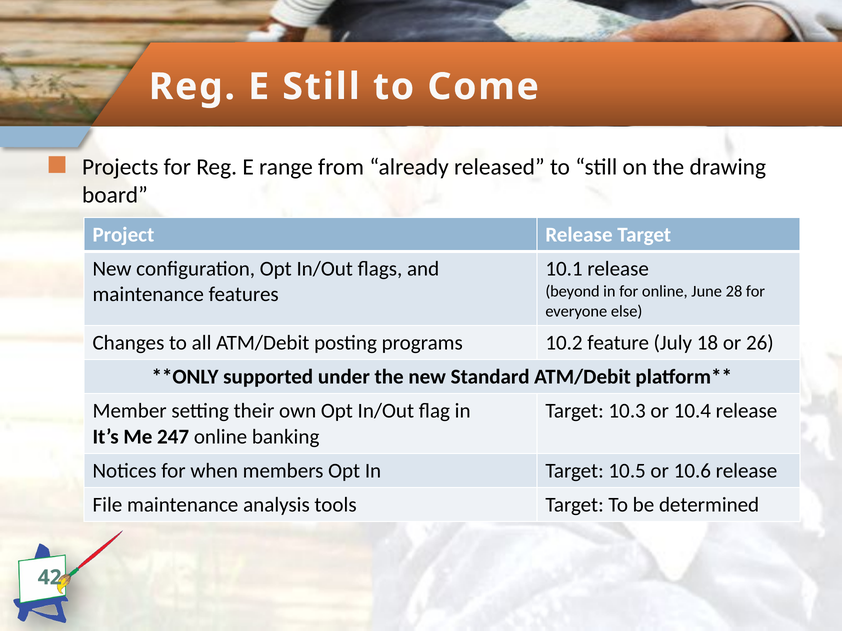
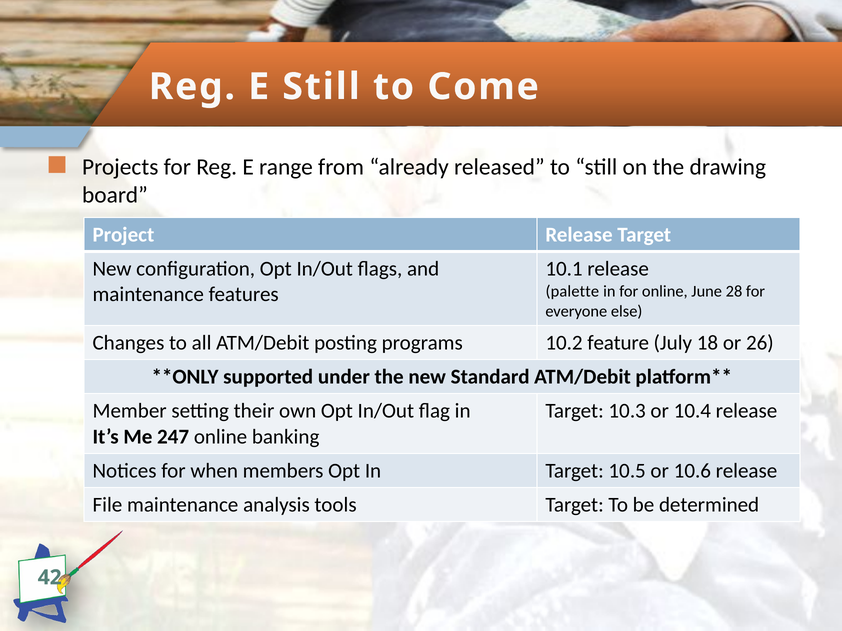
beyond: beyond -> palette (572, 292)
